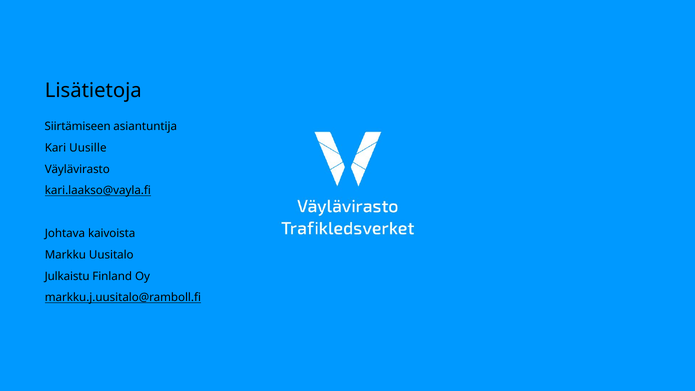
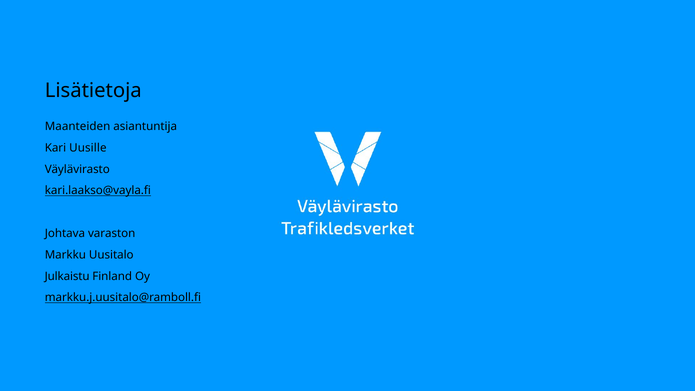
Siirtämiseen: Siirtämiseen -> Maanteiden (78, 126)
kaivoista: kaivoista -> varaston (112, 233)
